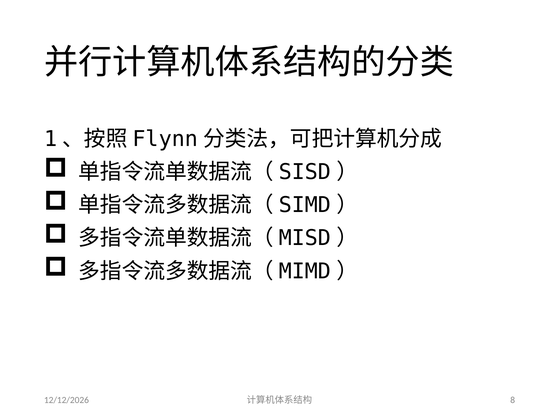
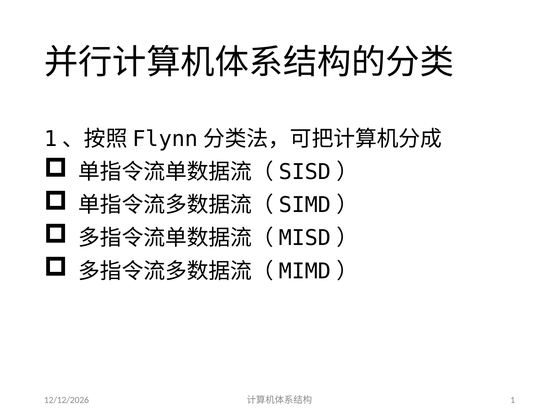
8: 8 -> 1 (513, 400)
